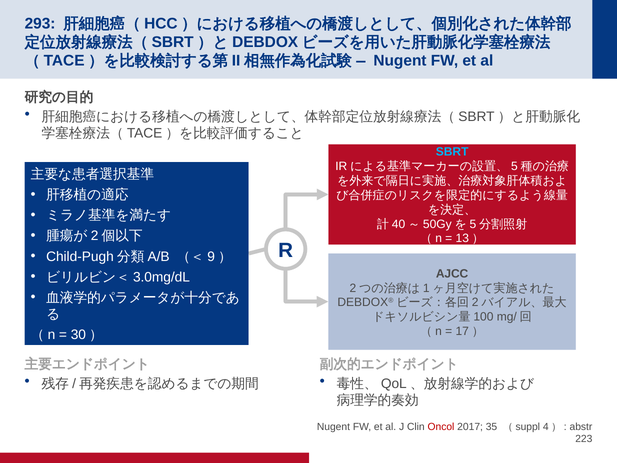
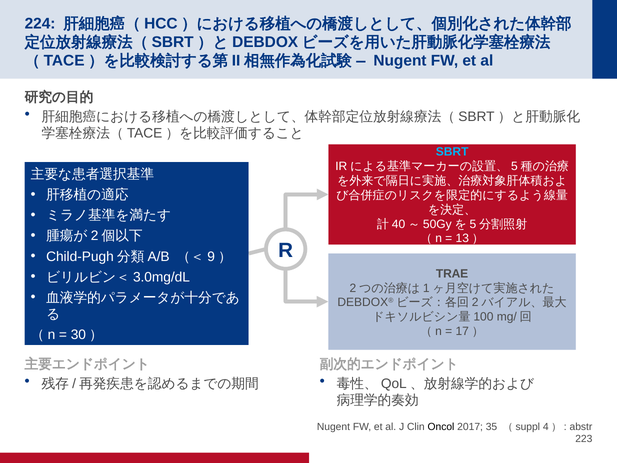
293: 293 -> 224 (40, 23)
AJCC: AJCC -> TRAE (452, 274)
Oncol colour: red -> black (441, 426)
